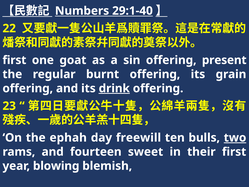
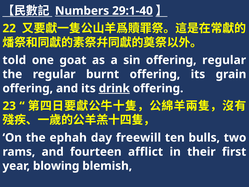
first: first -> told (14, 60)
offering present: present -> regular (224, 60)
two underline: present -> none (235, 138)
sweet: sweet -> afflict (146, 152)
